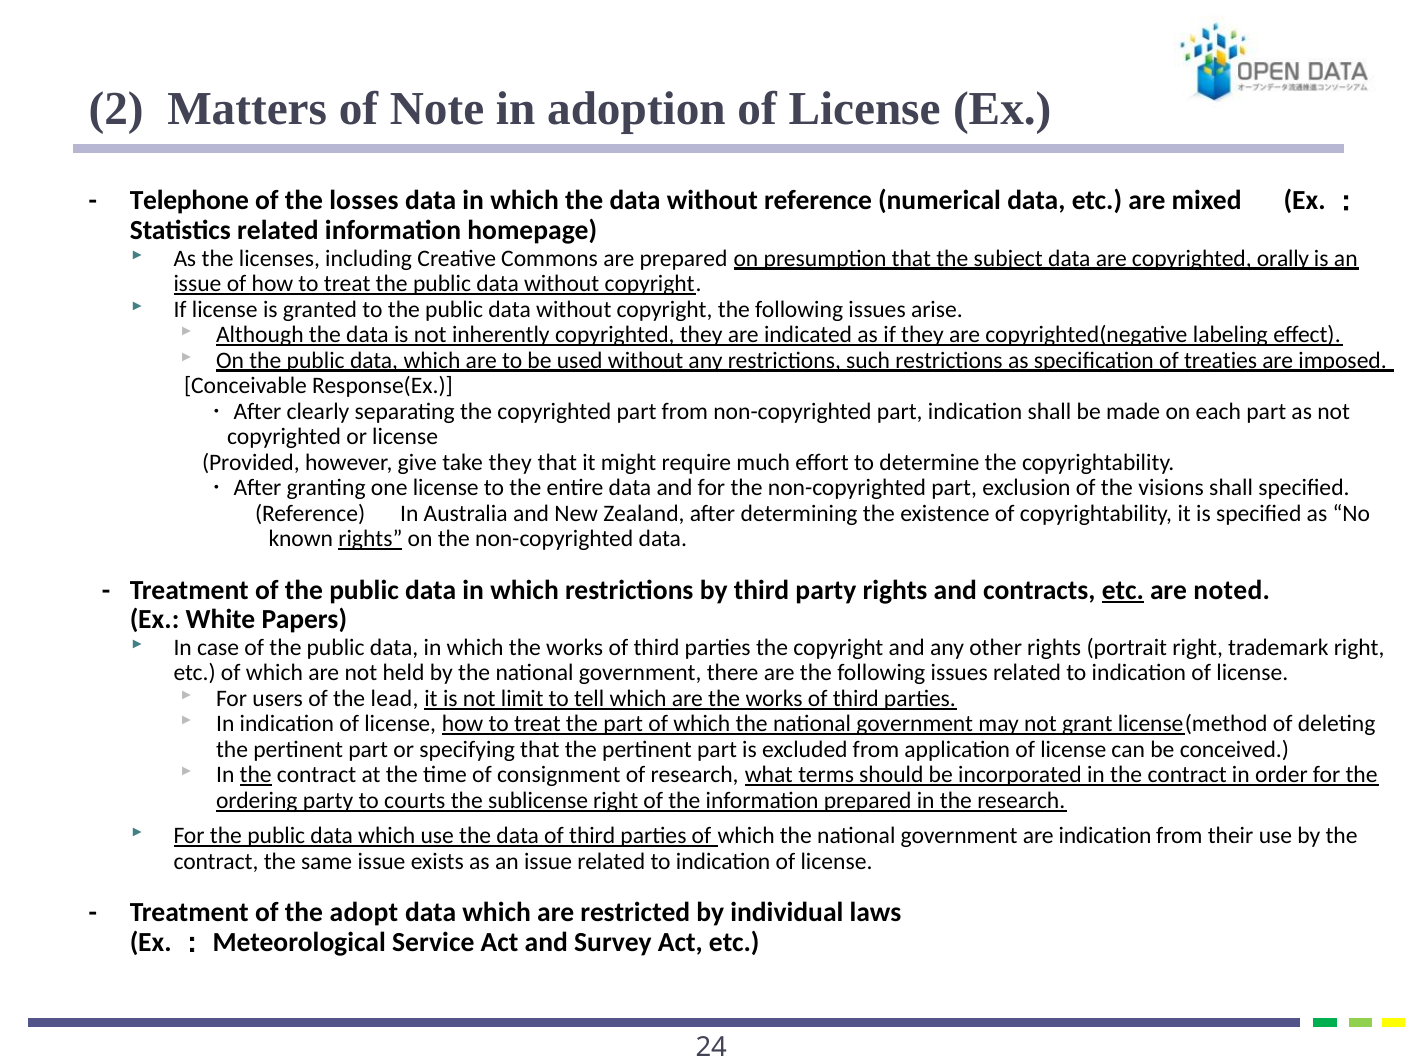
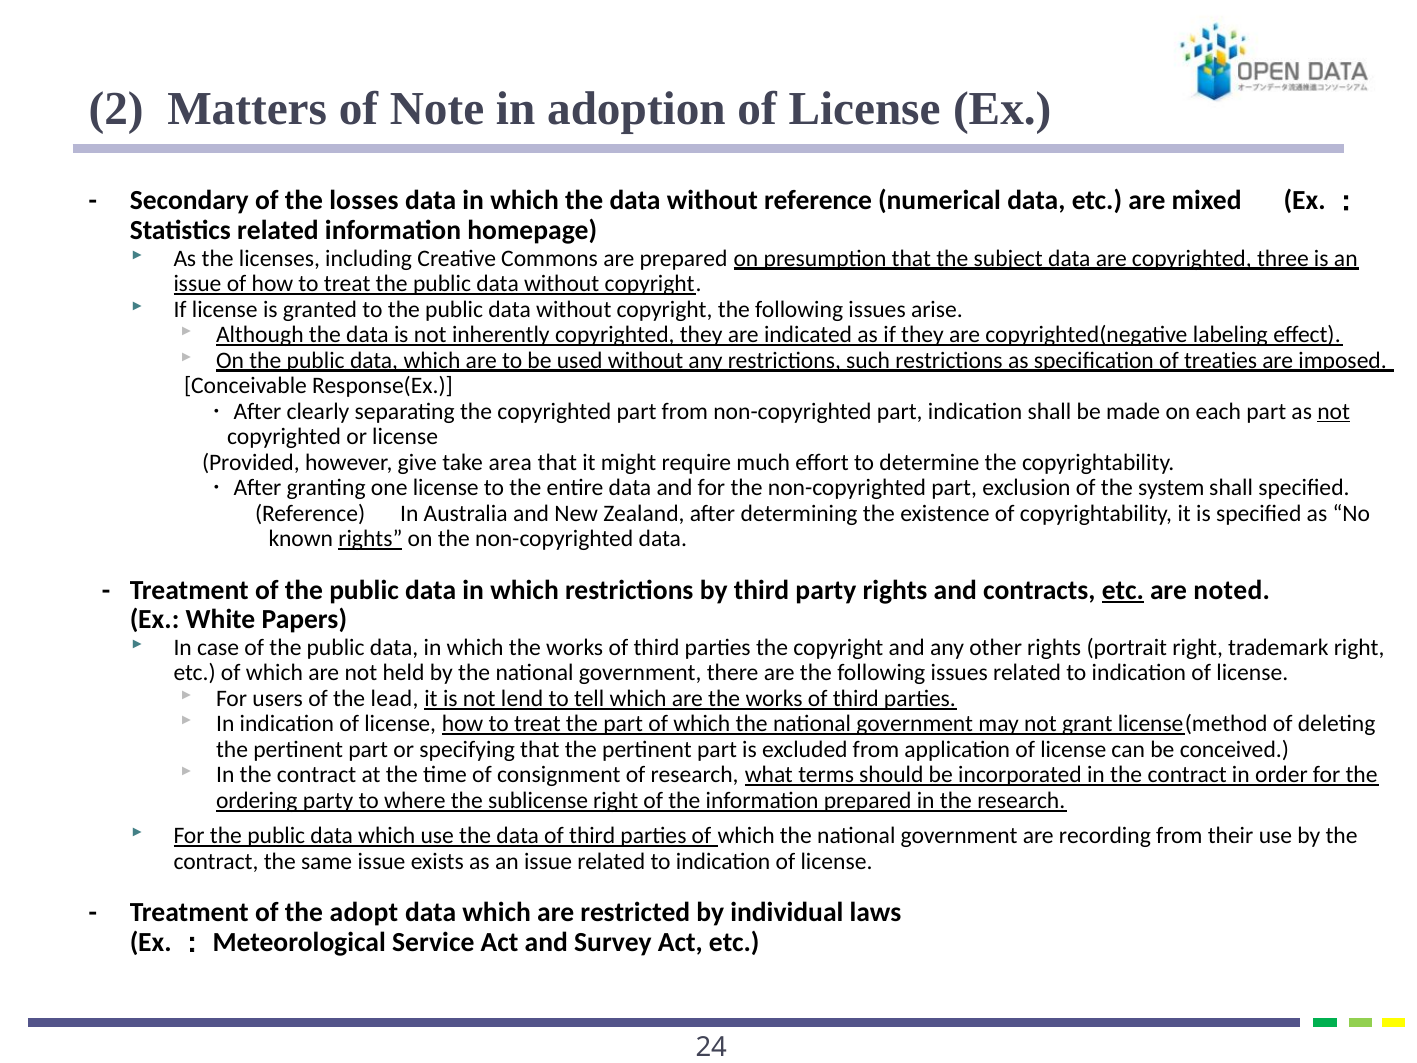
Telephone: Telephone -> Secondary (189, 201)
orally: orally -> three (1283, 258)
not underline: none -> present (1334, 411)
take they: they -> area (510, 462)
visions: visions -> system (1171, 488)
limit: limit -> lend (522, 698)
the underline: present -> none (256, 775)
courts: courts -> where (415, 800)
are indication: indication -> recording (1105, 836)
